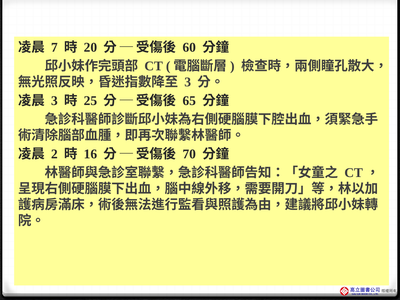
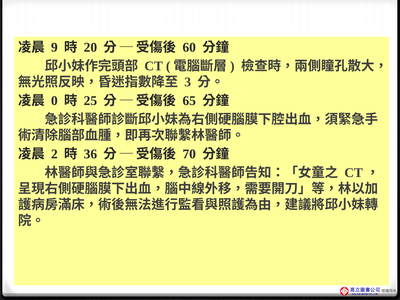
7: 7 -> 9 (54, 48)
3: 3 -> 0 (54, 101)
16: 16 -> 36 (90, 154)
